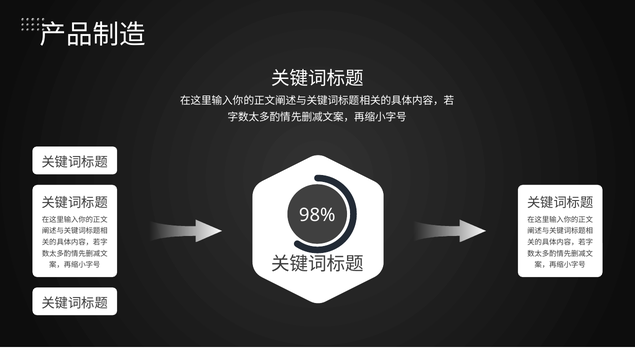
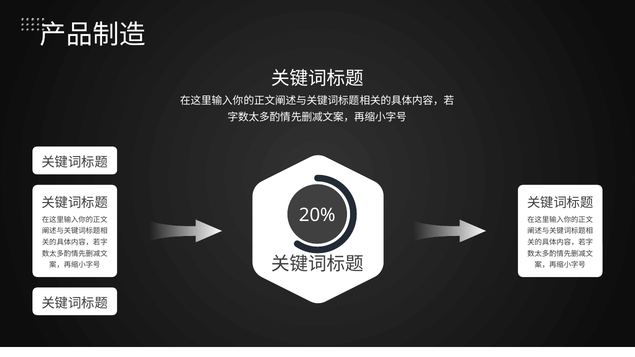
98%: 98% -> 20% (317, 215)
